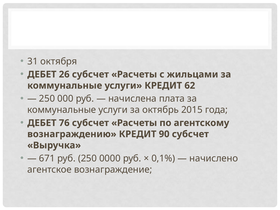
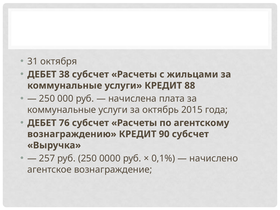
26: 26 -> 38 (64, 74)
62: 62 -> 88 (190, 86)
671: 671 -> 257 (47, 158)
